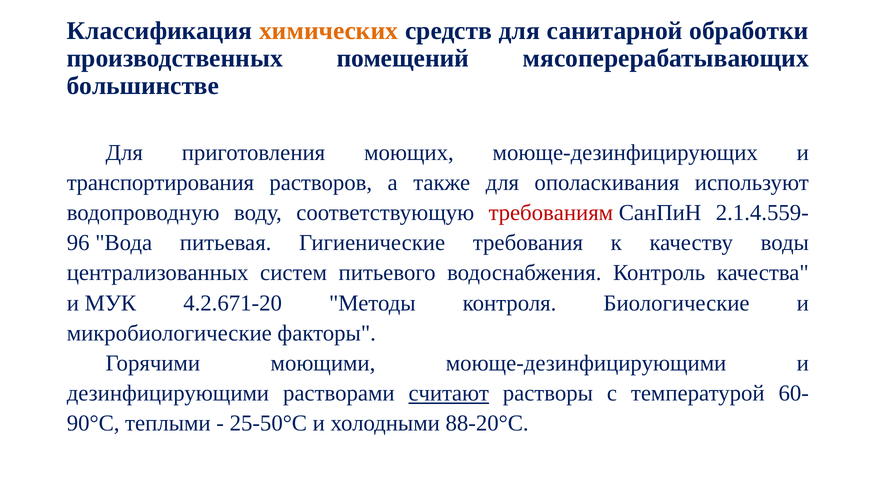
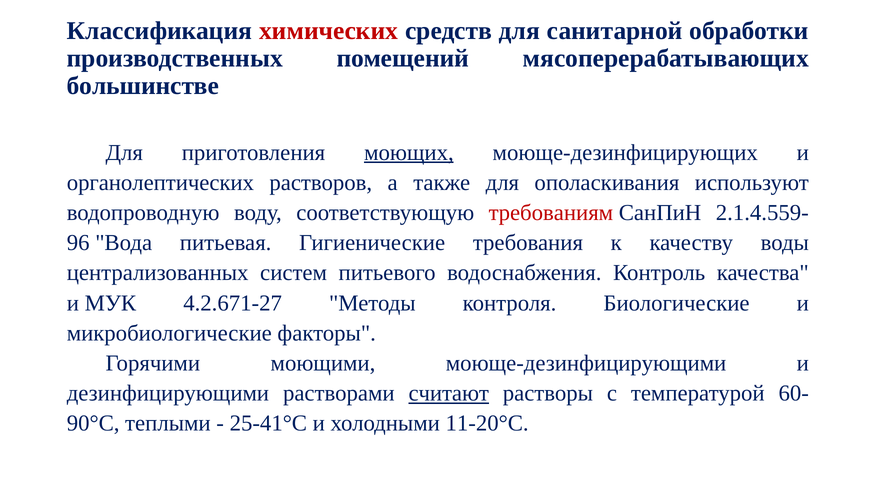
химических colour: orange -> red (329, 31)
моющих underline: none -> present (409, 152)
транспортирования: транспортирования -> органолептических (160, 183)
4.2.671-20: 4.2.671-20 -> 4.2.671-27 (233, 303)
25-50°С: 25-50°С -> 25-41°С (268, 423)
88-20°С: 88-20°С -> 11-20°С (487, 423)
